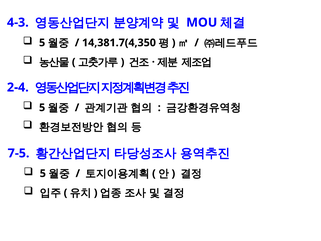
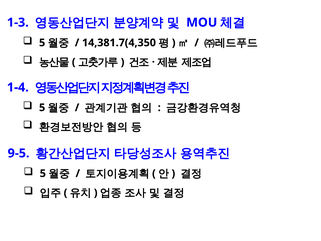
4-3: 4-3 -> 1-3 (18, 22)
2-4: 2-4 -> 1-4 (18, 87)
7-5: 7-5 -> 9-5 (19, 153)
